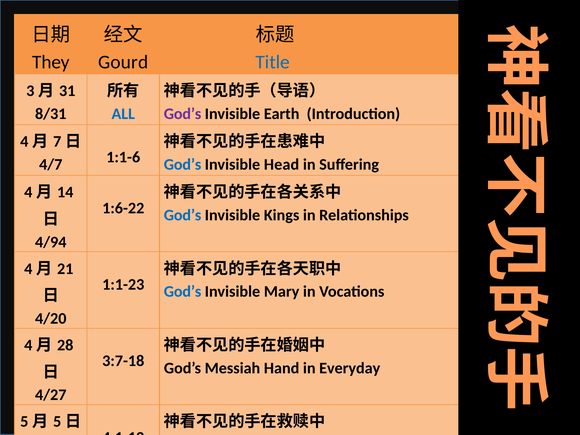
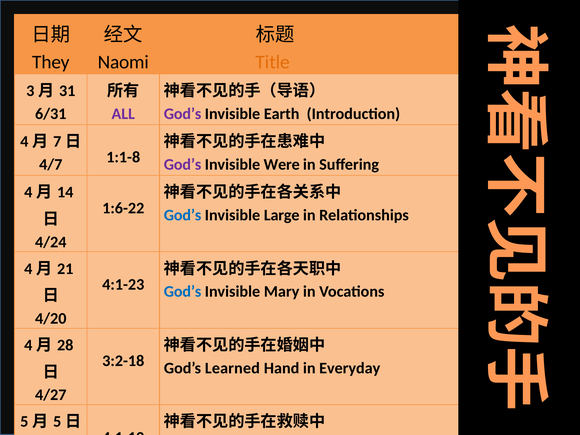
Gourd: Gourd -> Naomi (123, 62)
Title colour: blue -> orange (273, 62)
8/31: 8/31 -> 6/31 (51, 114)
ALL colour: blue -> purple (123, 114)
1:1-6: 1:1-6 -> 1:1-8 (123, 157)
God’s colour: blue -> purple (183, 164)
Head: Head -> Were (282, 164)
Kings: Kings -> Large (282, 215)
4/94: 4/94 -> 4/24 (51, 242)
1:1-23: 1:1-23 -> 4:1-23 (123, 285)
3:7-18: 3:7-18 -> 3:2-18 (123, 361)
Messiah: Messiah -> Learned (232, 368)
